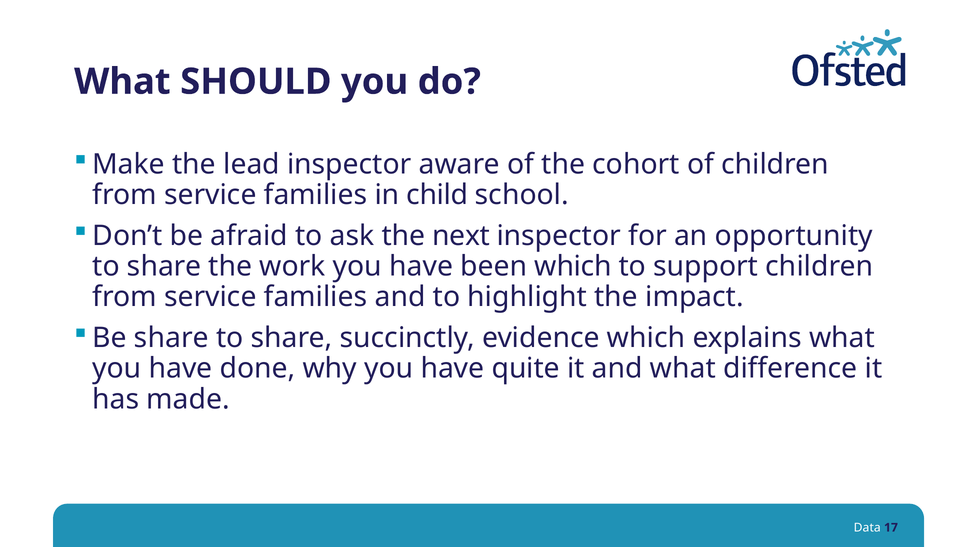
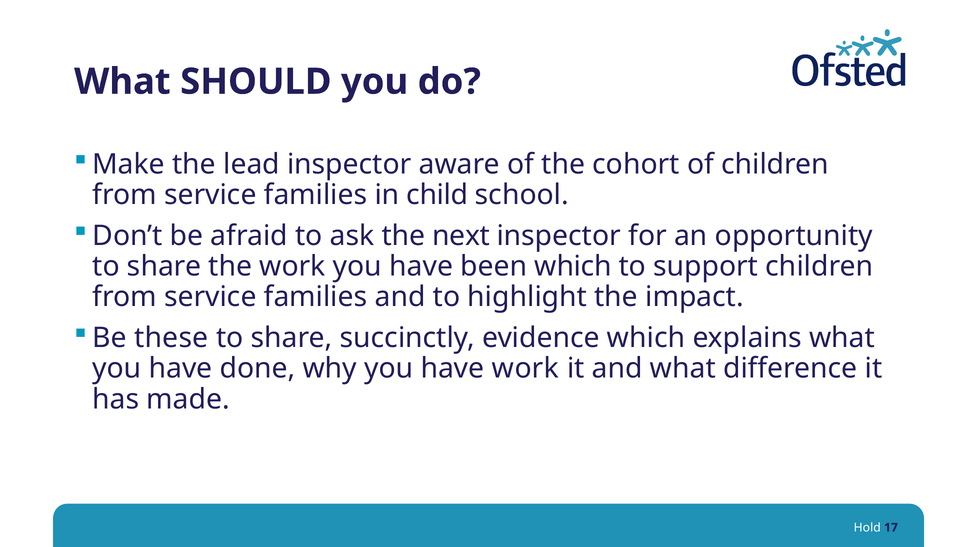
Be share: share -> these (171, 338)
have quite: quite -> work (526, 368)
Data: Data -> Hold (867, 527)
